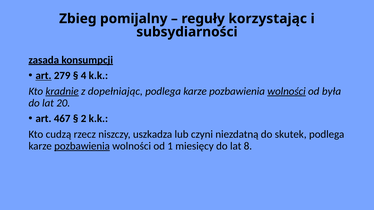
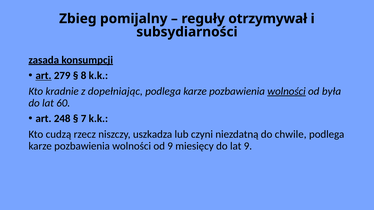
korzystając: korzystając -> otrzymywał (268, 19)
4: 4 -> 8 (84, 76)
kradnie underline: present -> none (62, 91)
20: 20 -> 60 (63, 103)
467: 467 -> 248 (62, 119)
2: 2 -> 7 (84, 119)
skutek: skutek -> chwile (291, 134)
pozbawienia underline: present -> none (82, 146)
od 1: 1 -> 9 (170, 146)
lat 8: 8 -> 9 (248, 146)
